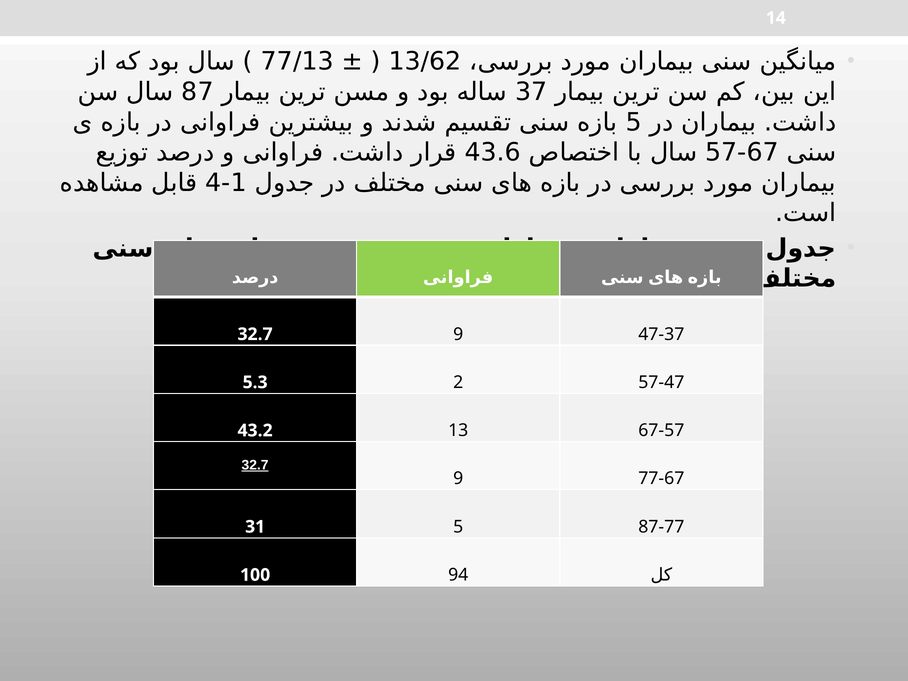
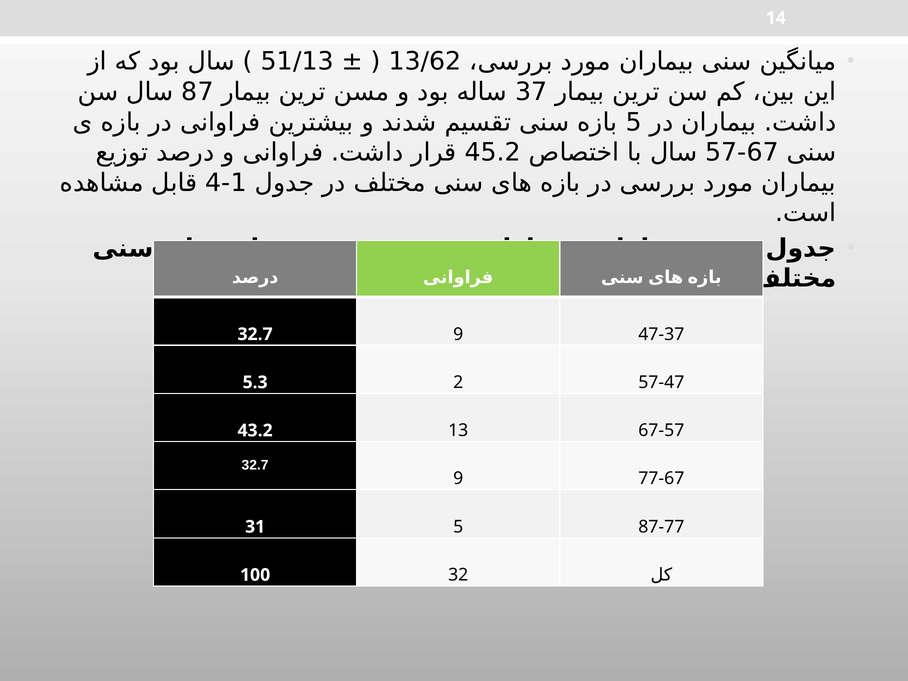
77/13: 77/13 -> 51/13 (297, 62)
43.6: 43.6 -> 45.2 (493, 152)
32.7 underline: present -> none (255, 465)
94: 94 -> 32 (458, 575)
